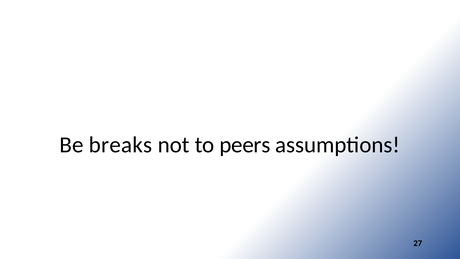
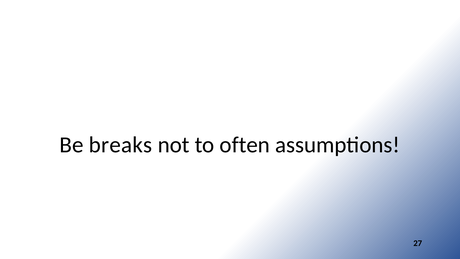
peers: peers -> often (245, 145)
